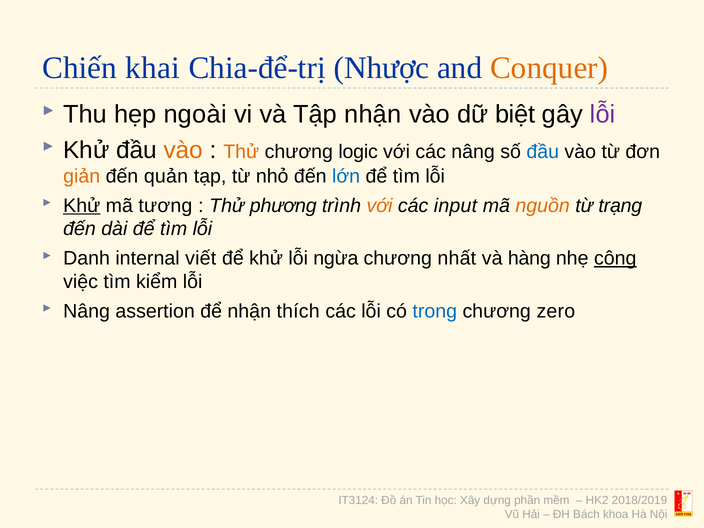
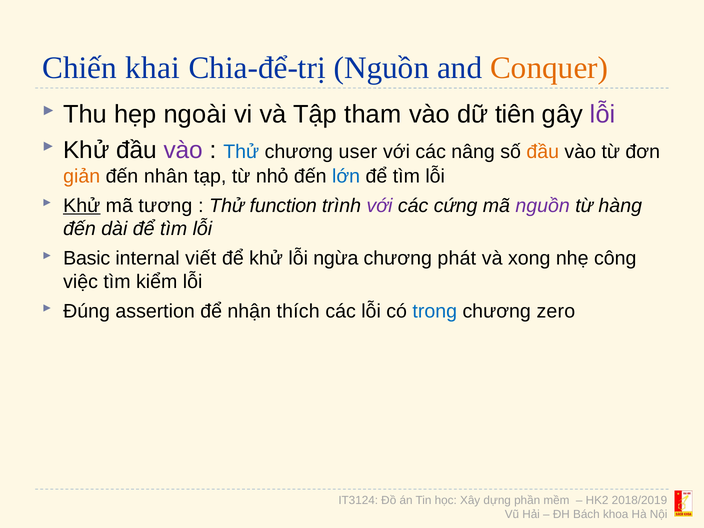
Chia-để-trị Nhược: Nhược -> Nguồn (381, 68)
Tập nhận: nhận -> tham (373, 114)
biệt: biệt -> tiên (515, 114)
vào colour: orange -> purple (183, 150)
Thử colour: orange -> blue (241, 152)
logic: logic -> user (358, 152)
đầu colour: blue -> orange (543, 152)
quản: quản -> nhân (166, 176)
phương: phương -> function (283, 206)
với colour: orange -> purple (380, 206)
input: input -> cứng (456, 206)
nguồn colour: orange -> purple (543, 206)
trạng: trạng -> hàng (620, 206)
Danh: Danh -> Basic (87, 258)
nhất: nhất -> phát (457, 258)
hàng: hàng -> xong (529, 258)
công underline: present -> none (615, 258)
Nâng: Nâng -> Đúng (87, 311)
